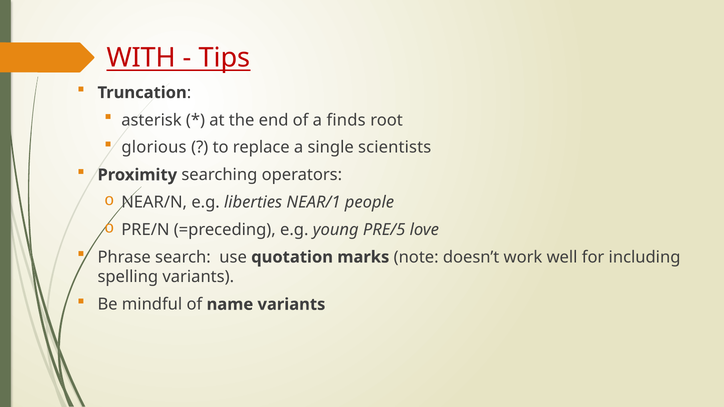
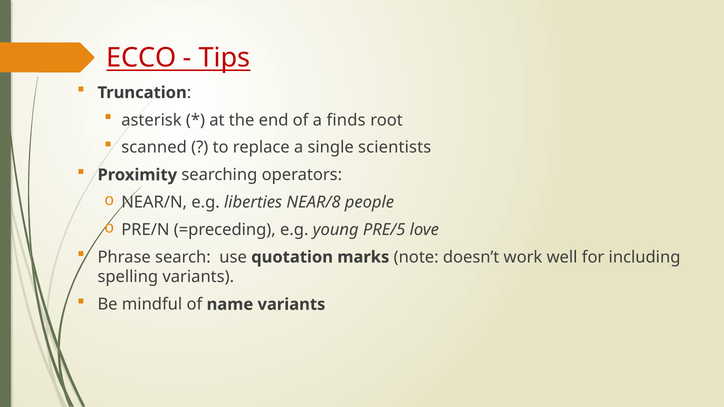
WITH: WITH -> ECCO (141, 58)
glorious: glorious -> scanned (154, 148)
NEAR/1: NEAR/1 -> NEAR/8 (314, 202)
